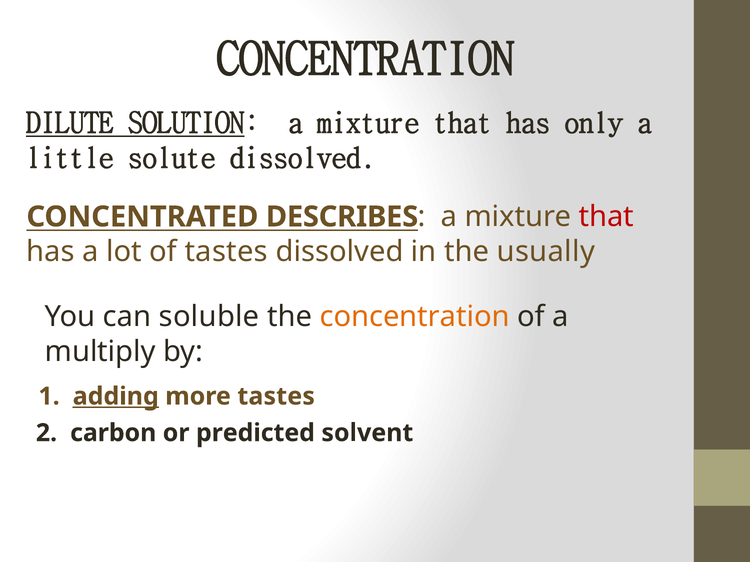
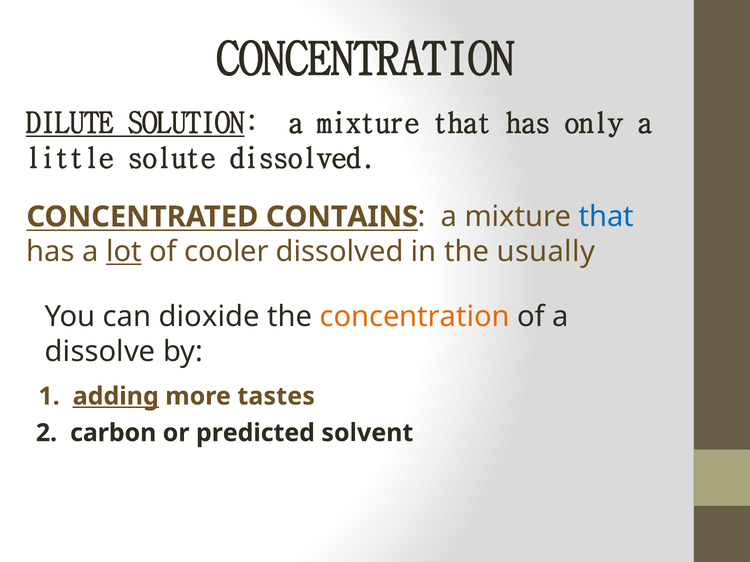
DESCRIBES: DESCRIBES -> CONTAINS (342, 217)
that colour: red -> blue (606, 217)
lot underline: none -> present (124, 252)
of tastes: tastes -> cooler (226, 252)
soluble: soluble -> dioxide (209, 317)
multiply: multiply -> dissolve (100, 352)
